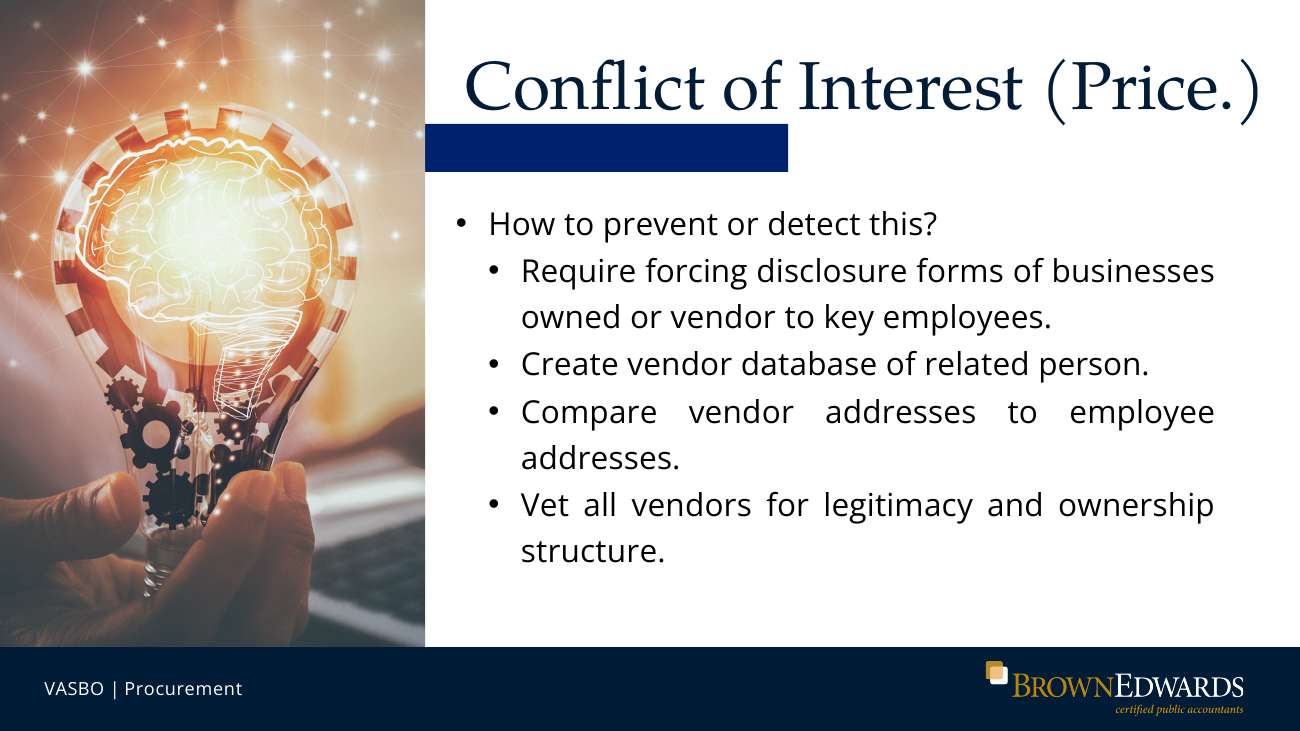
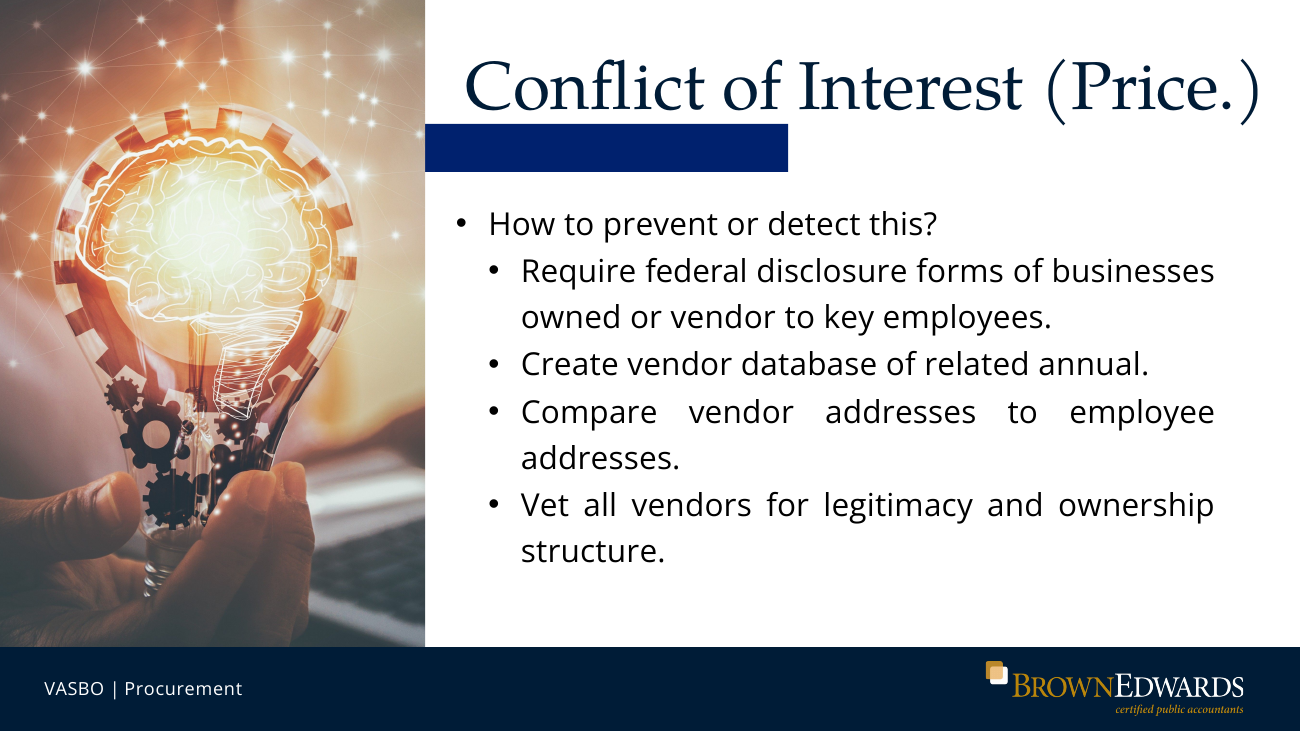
forcing: forcing -> federal (697, 272)
person: person -> annual (1094, 366)
